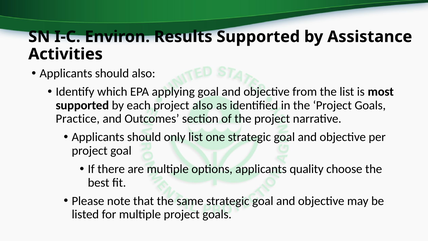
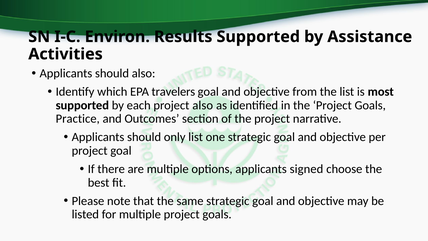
applying: applying -> travelers (173, 92)
quality: quality -> signed (306, 169)
